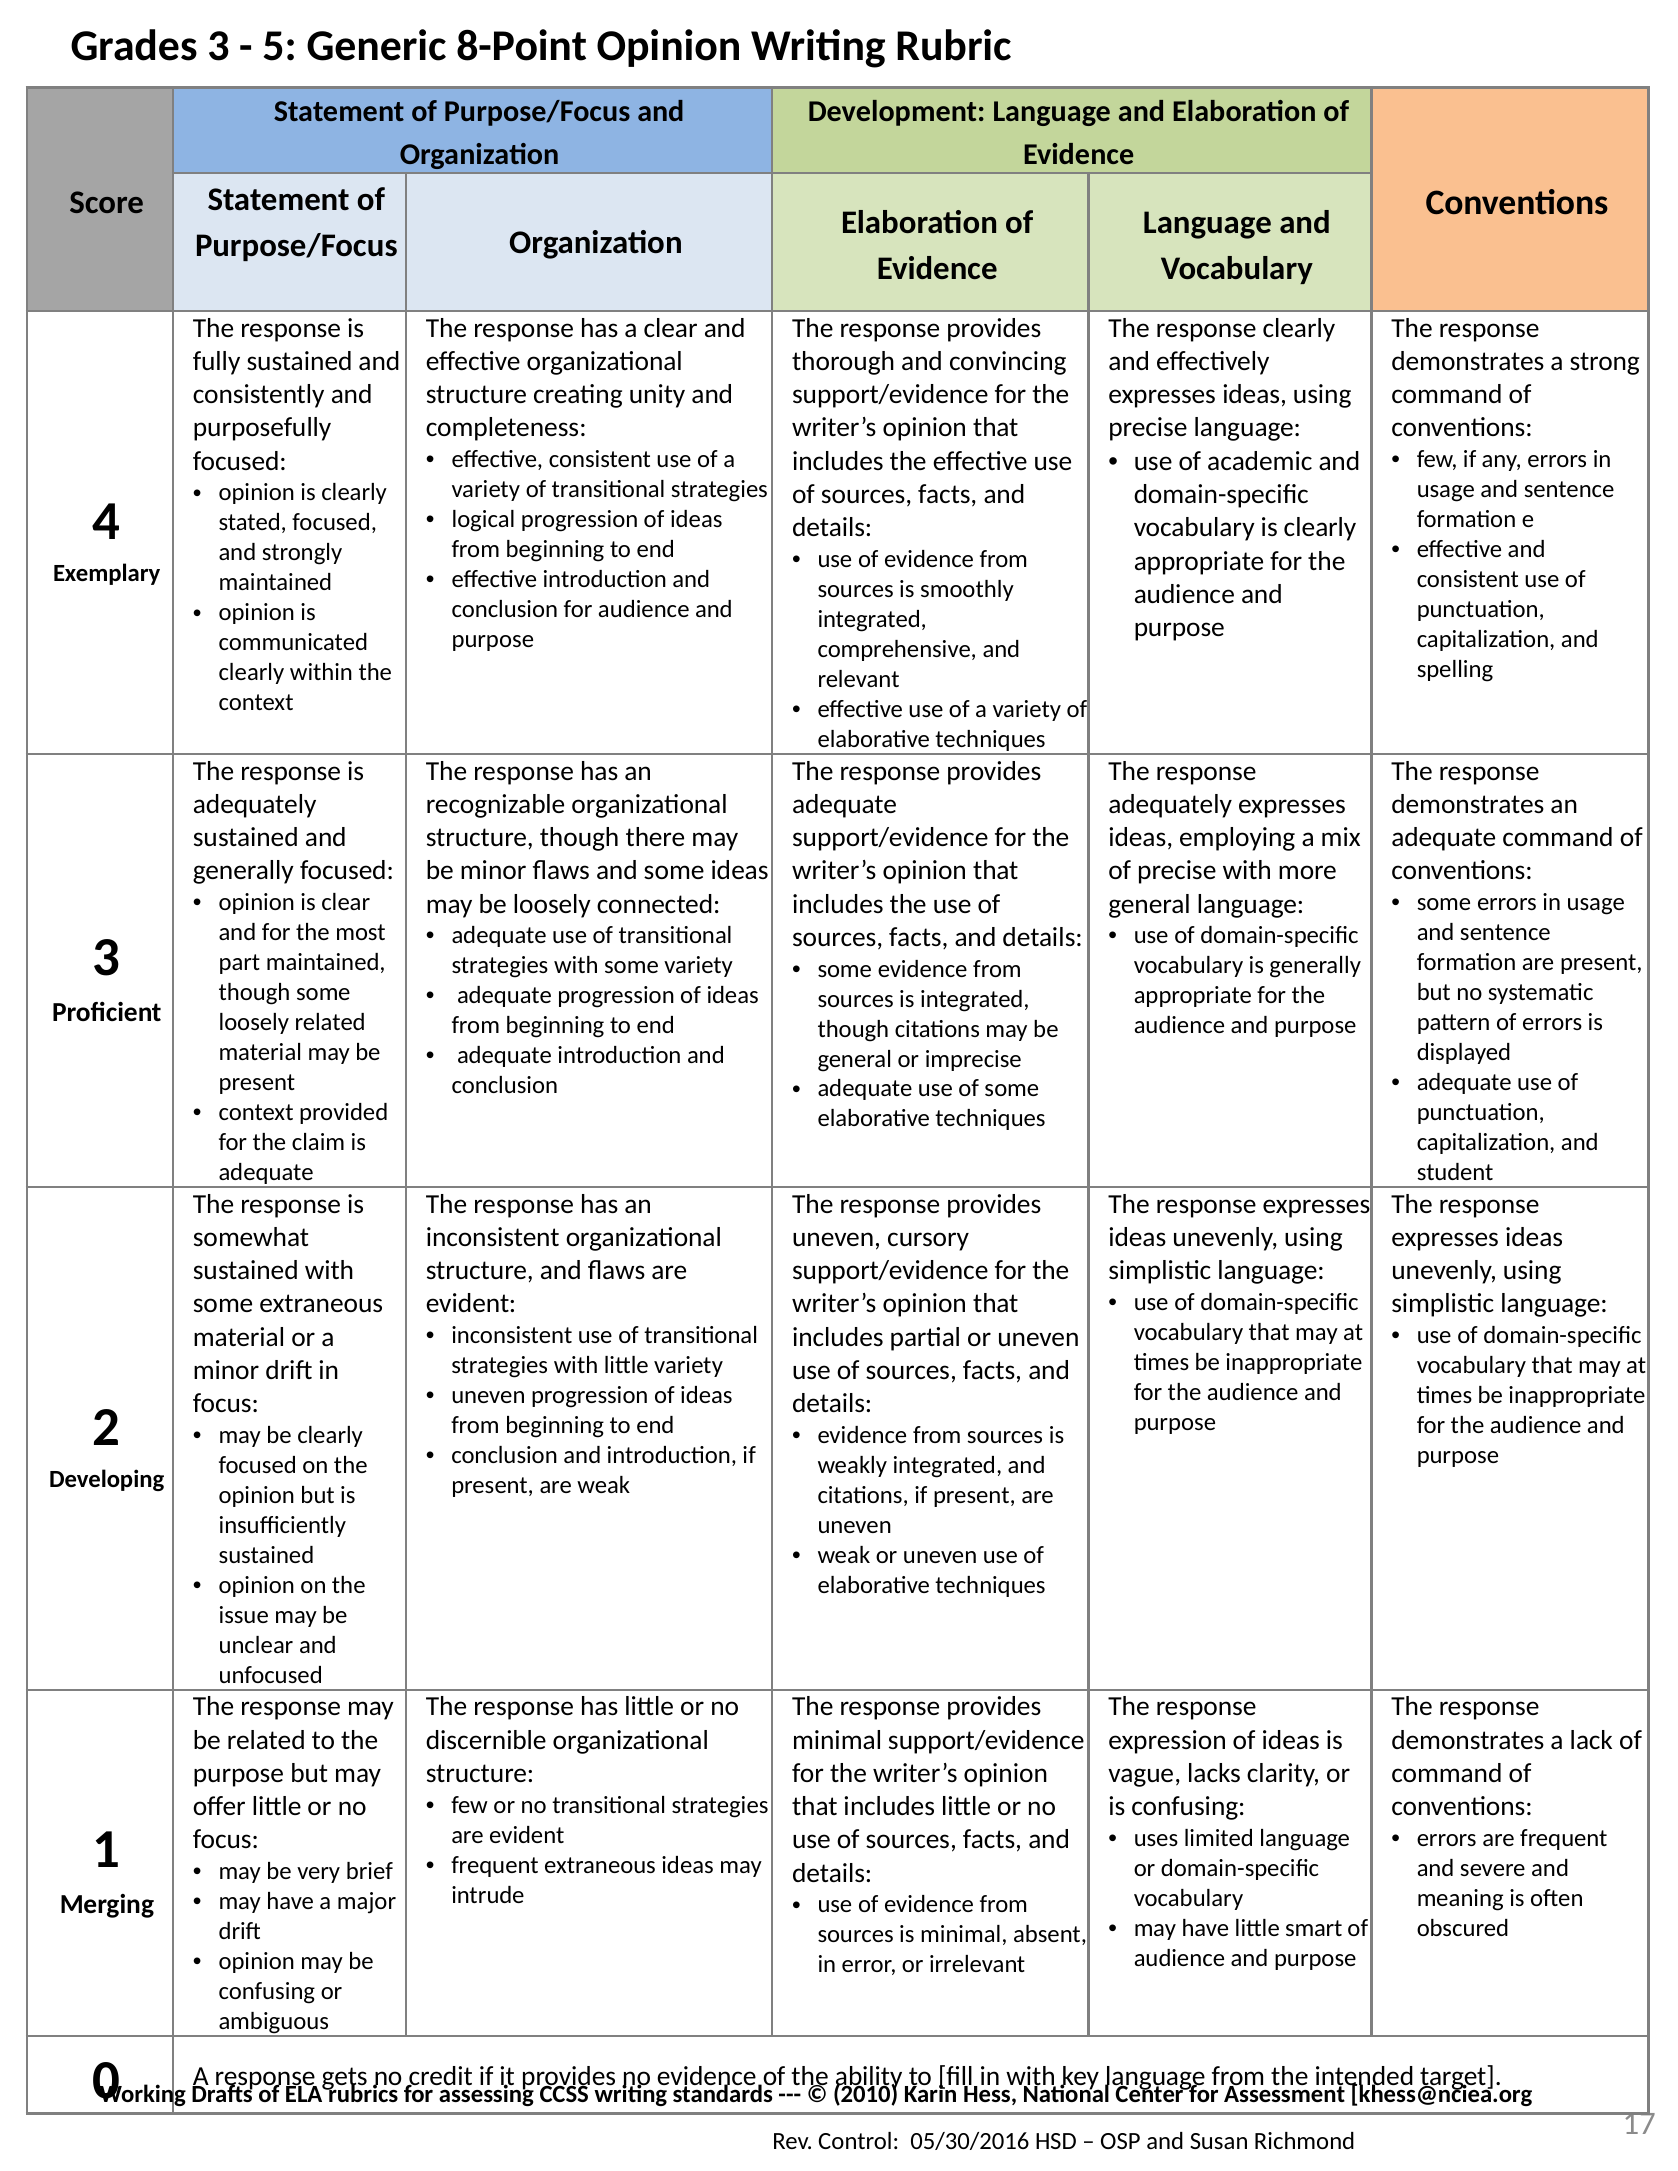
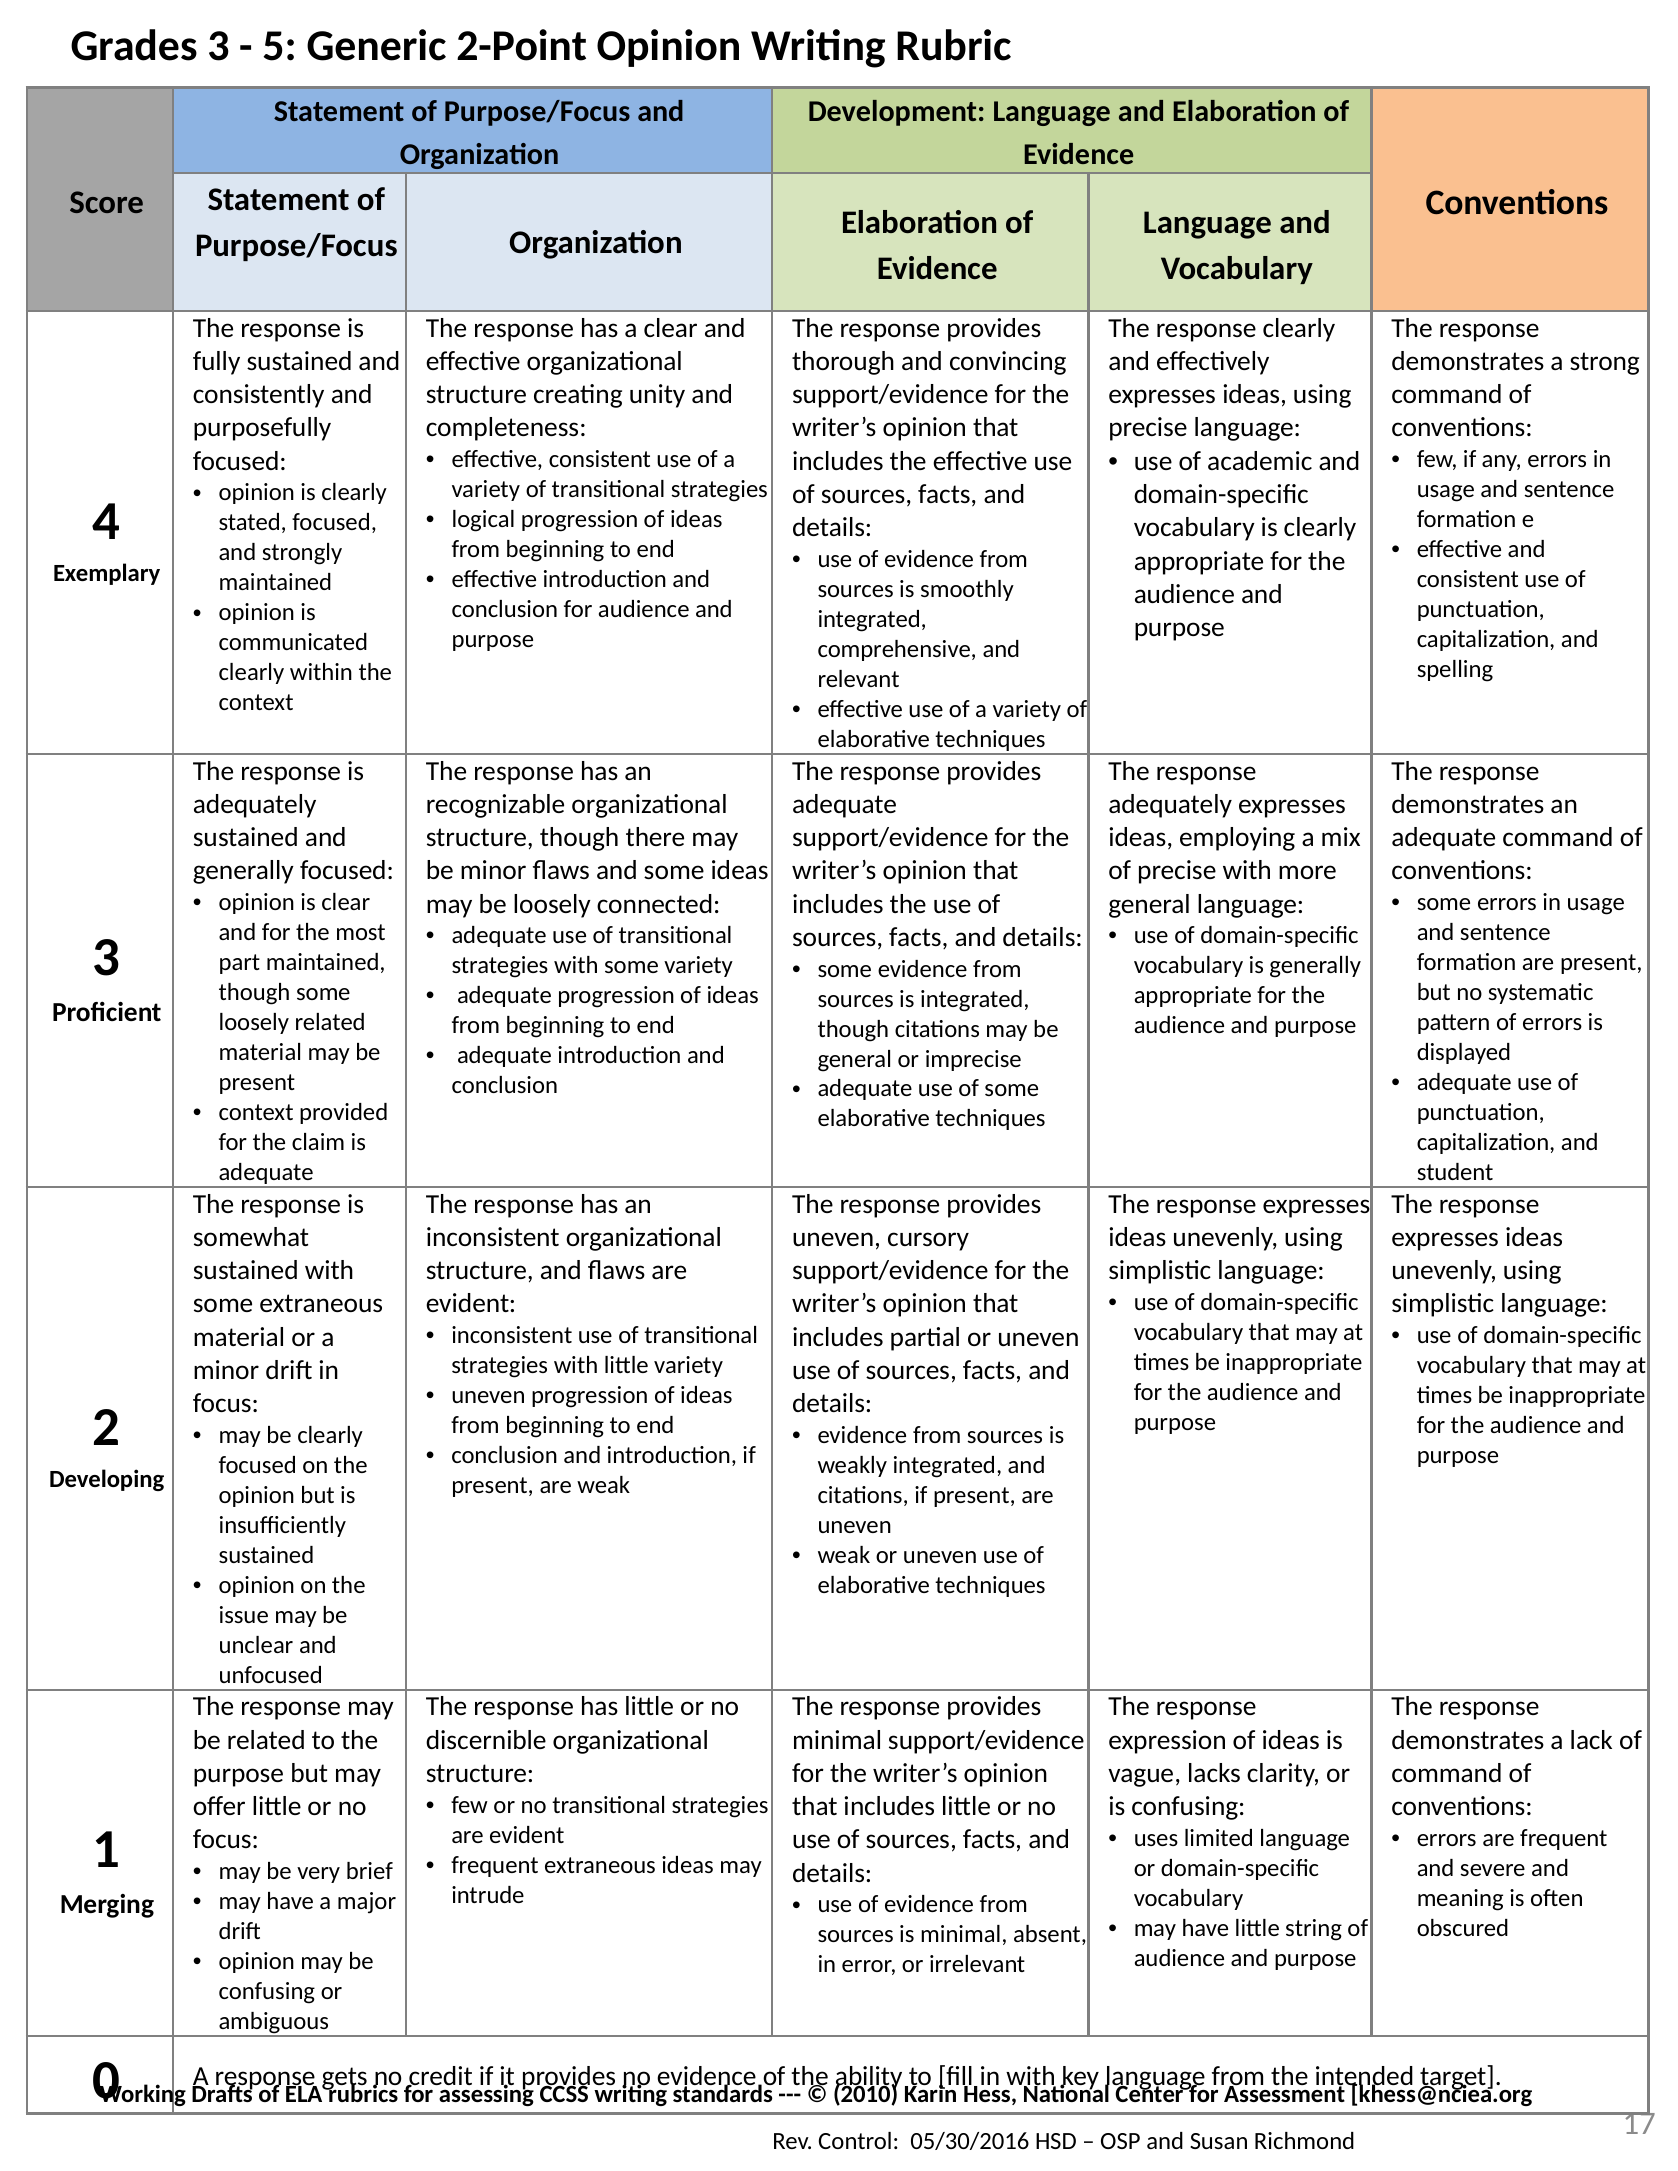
8-Point: 8-Point -> 2-Point (522, 46)
smart: smart -> string (1314, 1929)
